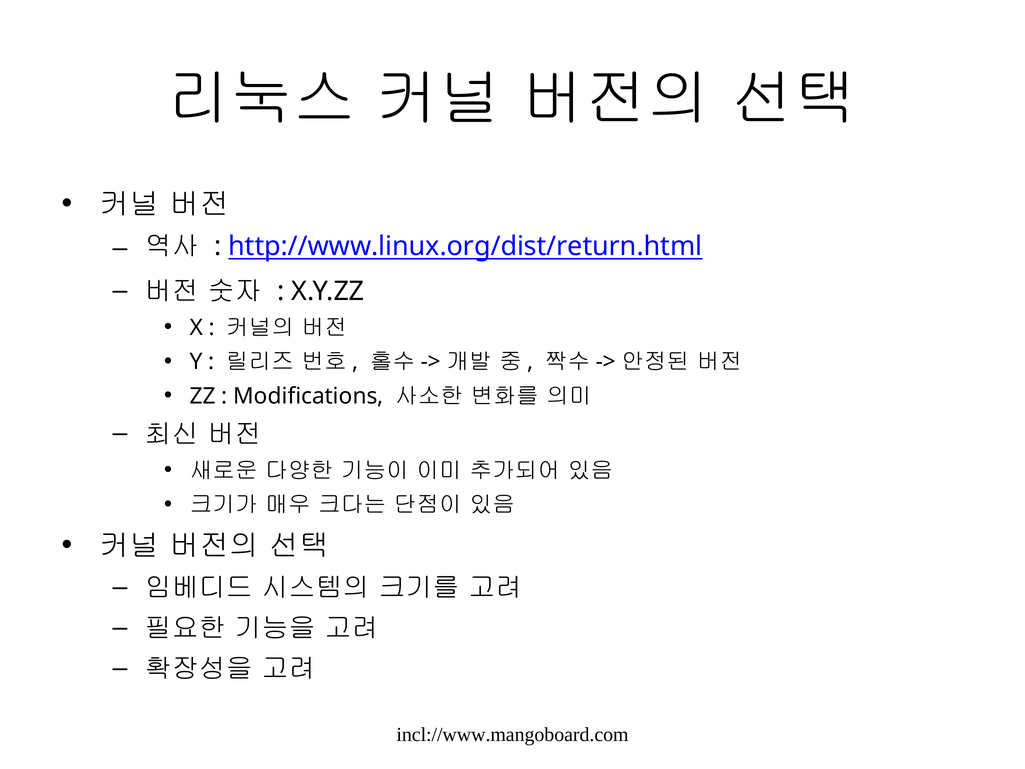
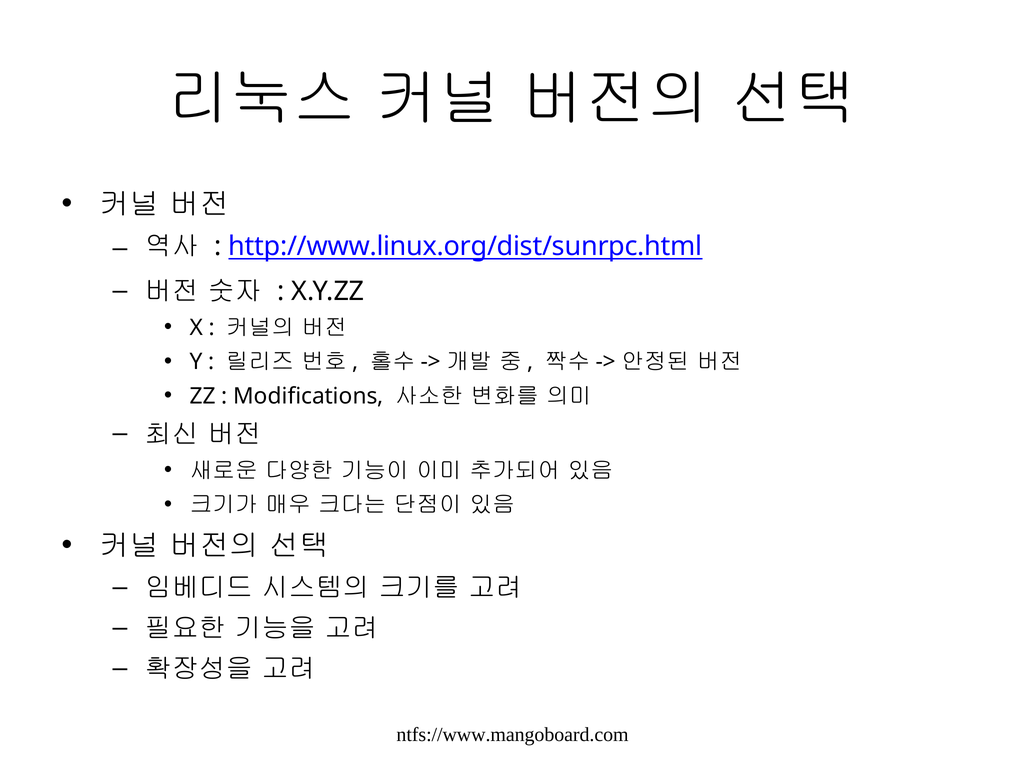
http://www.linux.org/dist/return.html: http://www.linux.org/dist/return.html -> http://www.linux.org/dist/sunrpc.html (465, 246)
incl://www.mangoboard.com: incl://www.mangoboard.com -> ntfs://www.mangoboard.com (513, 734)
